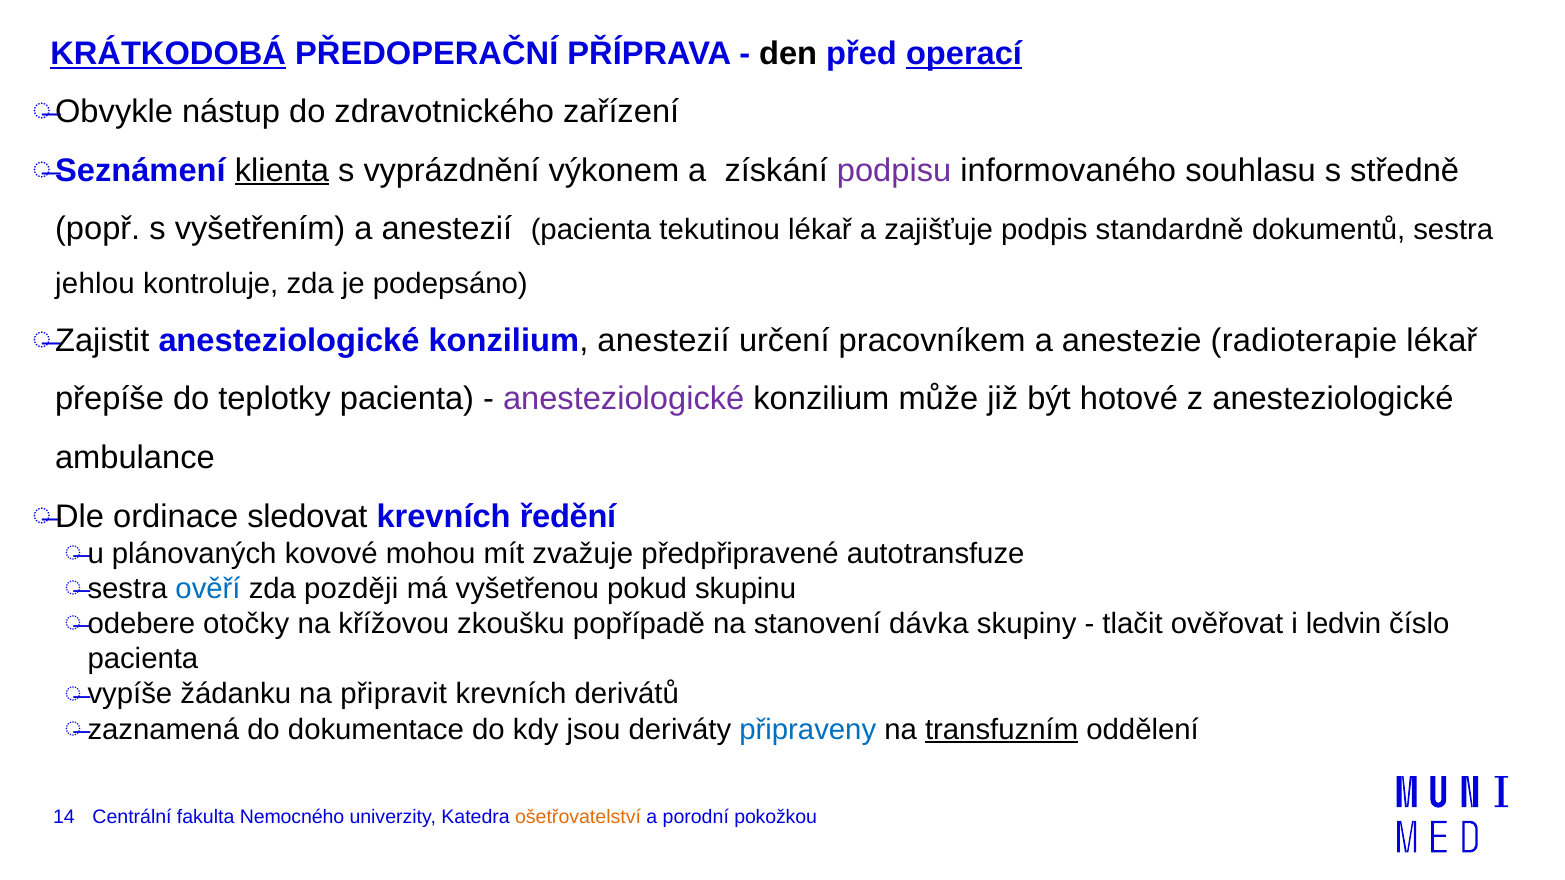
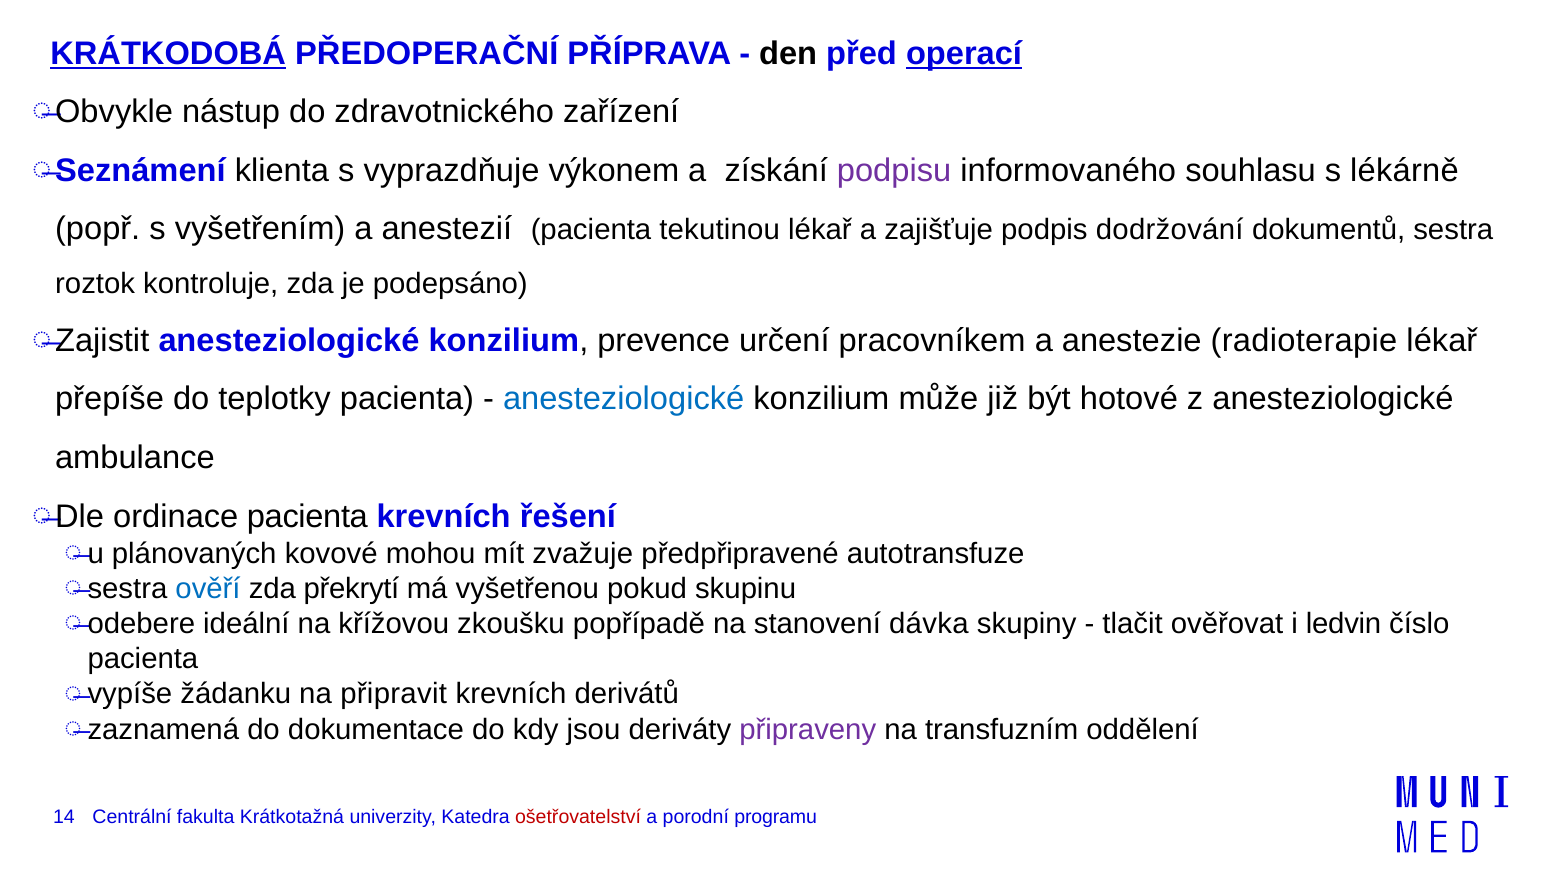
klienta underline: present -> none (282, 170)
vyprázdnění: vyprázdnění -> vyprazdňuje (452, 170)
středně: středně -> lékárně (1404, 170)
standardně: standardně -> dodržování (1170, 230)
jehlou: jehlou -> roztok (95, 284)
konzilium anestezií: anestezií -> prevence (664, 341)
anesteziologické colour: purple -> blue (624, 399)
ordinace sledovat: sledovat -> pacienta (307, 517)
ředění: ředění -> řešení (568, 517)
později: později -> překrytí (351, 589)
otočky: otočky -> ideální (246, 624)
připraveny colour: blue -> purple (808, 730)
transfuzním underline: present -> none (1002, 730)
Nemocného: Nemocného -> Krátkotažná (292, 817)
ošetřovatelství colour: orange -> red (578, 817)
pokožkou: pokožkou -> programu (776, 817)
